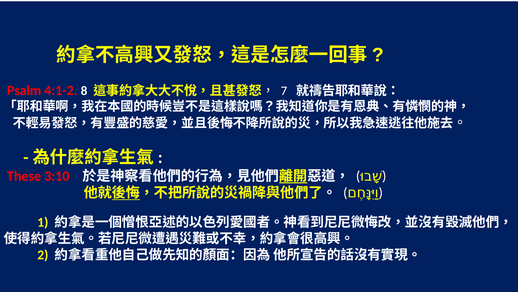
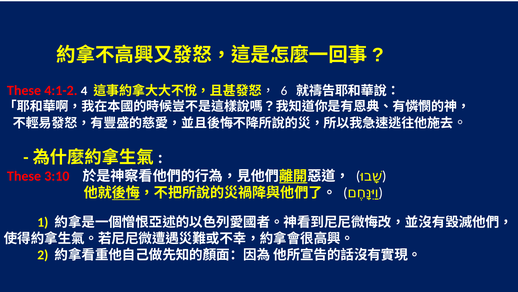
Psalm: Psalm -> These (24, 90)
8: 8 -> 4 (84, 91)
7: 7 -> 6 (284, 91)
